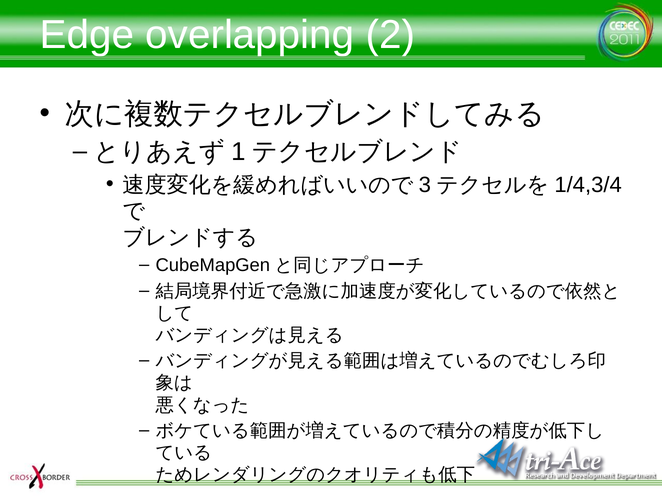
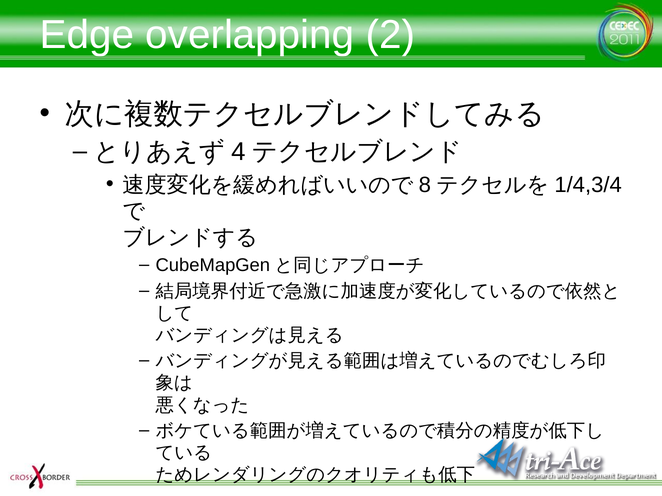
1: 1 -> 4 (238, 152)
3: 3 -> 8 (425, 185)
